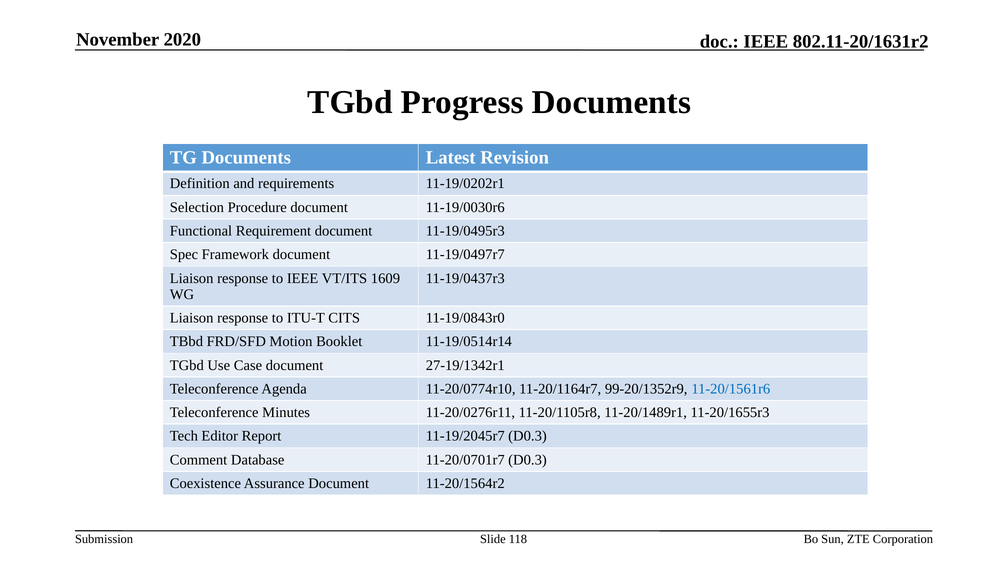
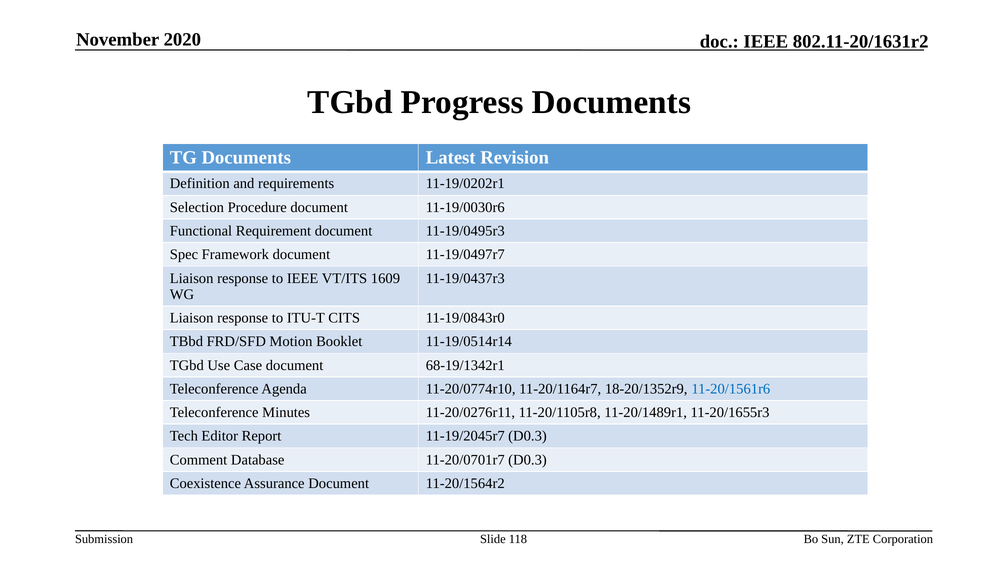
27-19/1342r1: 27-19/1342r1 -> 68-19/1342r1 (465, 365)
99-20/1352r9: 99-20/1352r9 -> 18-20/1352r9 (646, 389)
